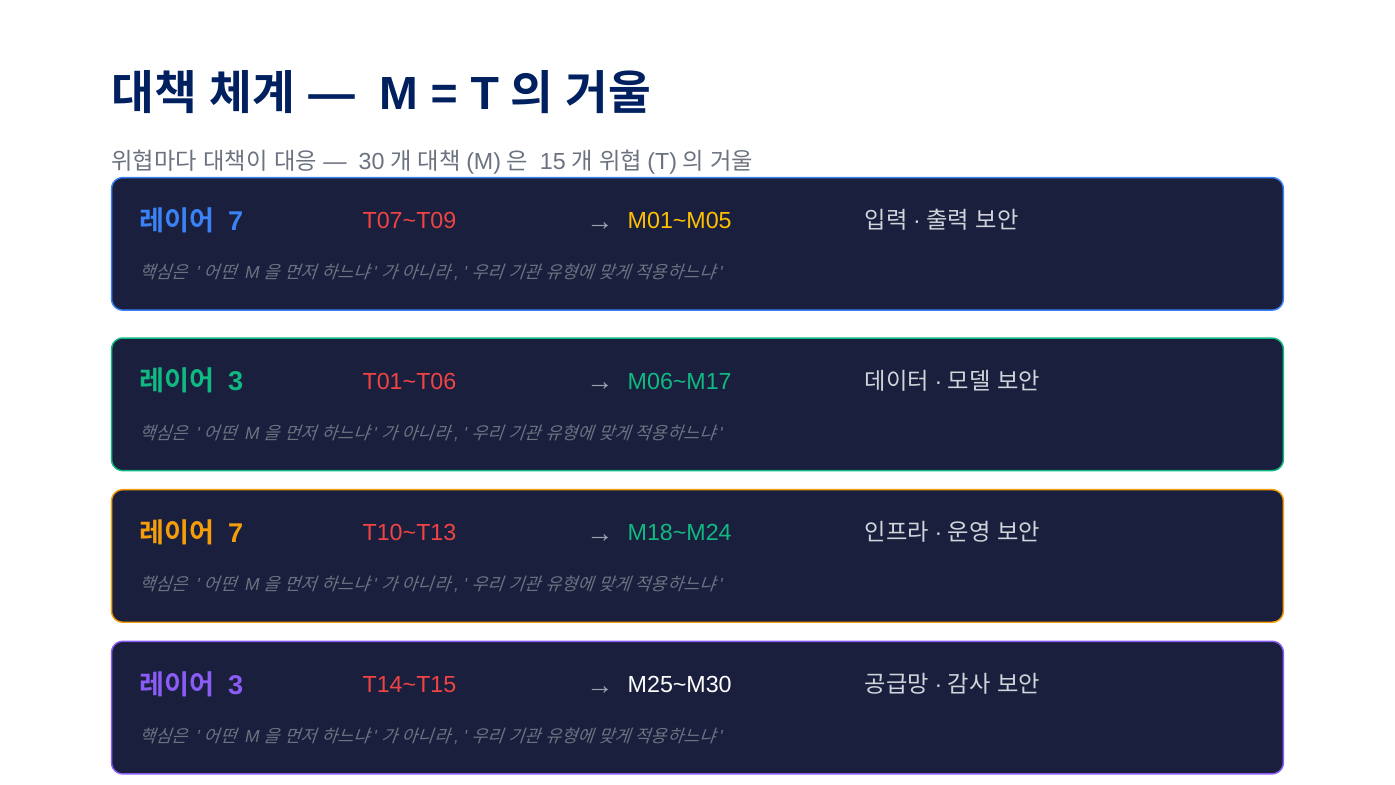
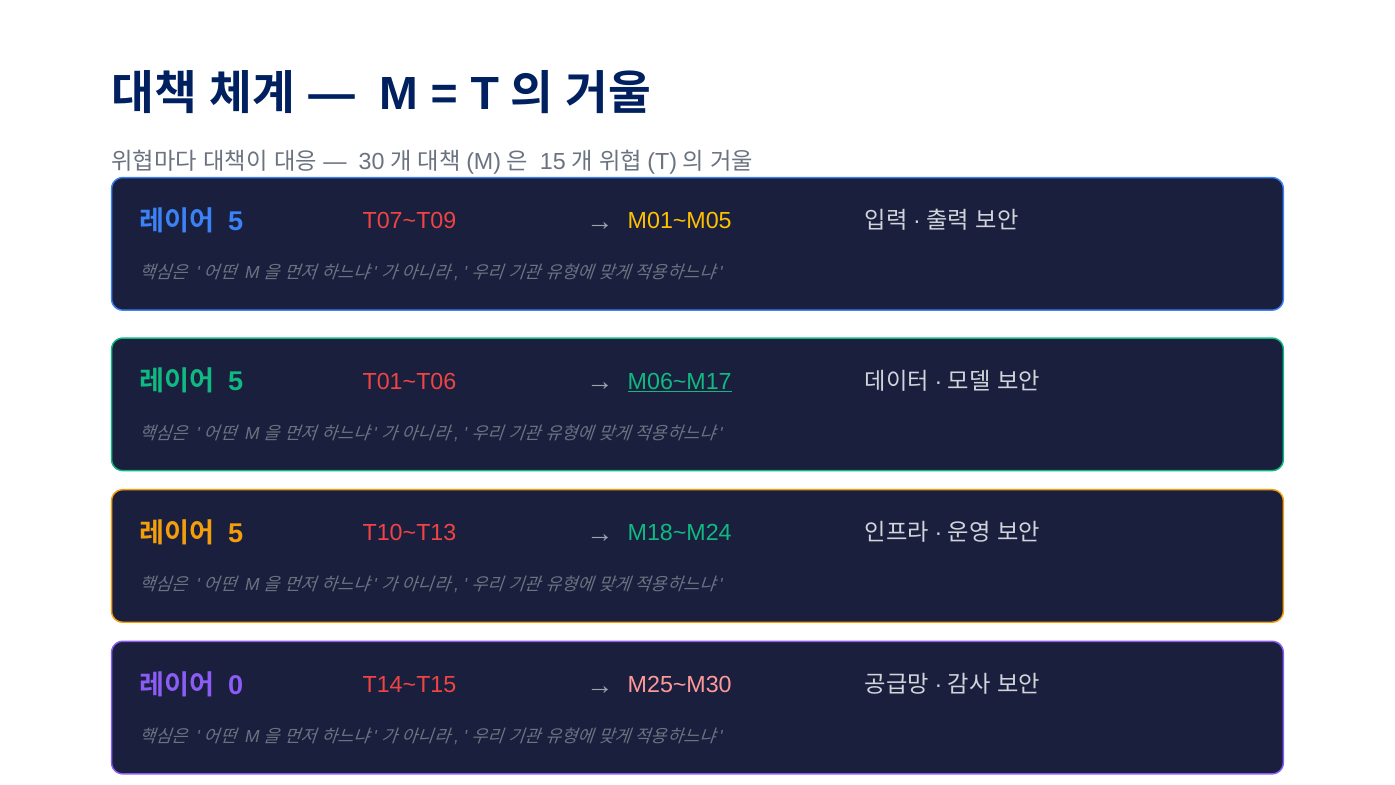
7: 7 -> 5 (236, 221)
3: 3 -> 5 (236, 382)
M06~M17 underline: none -> present (680, 381)
7: 7 -> 5 (236, 533)
3: 3 -> 0 (236, 685)
M25~M30 colour: white -> pink (680, 685)
